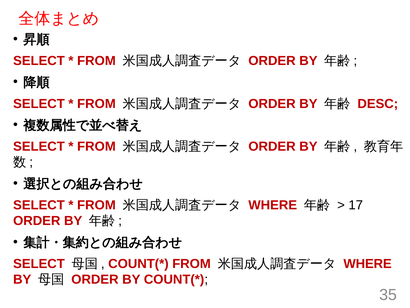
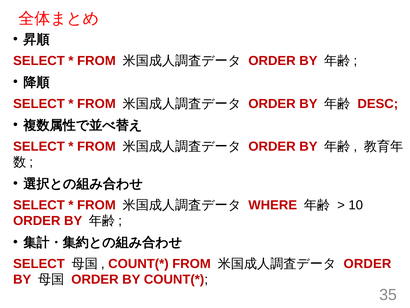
17: 17 -> 10 (356, 205)
WHERE: WHERE -> ORDER (367, 263)
